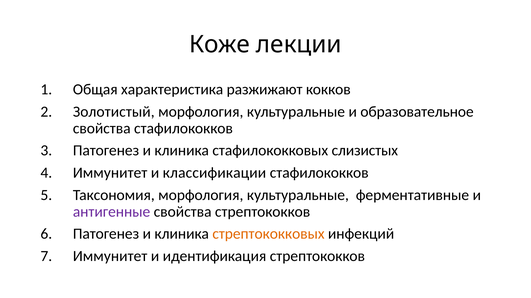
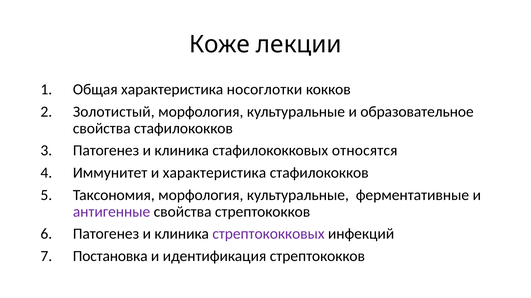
разжижают: разжижают -> носоглотки (264, 90)
слизистых: слизистых -> относятся (365, 151)
и классификации: классификации -> характеристика (214, 173)
стрептококковых colour: orange -> purple (268, 234)
Иммунитет: Иммунитет -> Постановка (110, 257)
